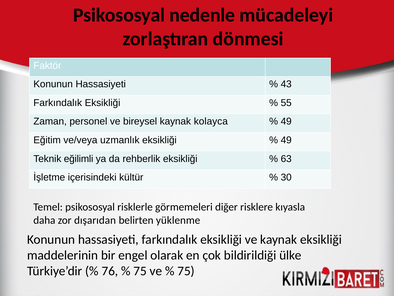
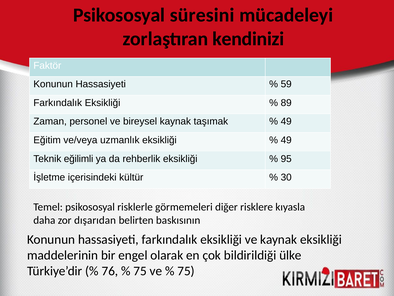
nedenle: nedenle -> süresini (202, 15)
dönmesi: dönmesi -> kendinizi (248, 39)
43: 43 -> 59 (286, 84)
55: 55 -> 89 (286, 103)
kolayca: kolayca -> taşımak (211, 121)
63: 63 -> 95 (286, 159)
yüklenme: yüklenme -> baskısının (178, 220)
